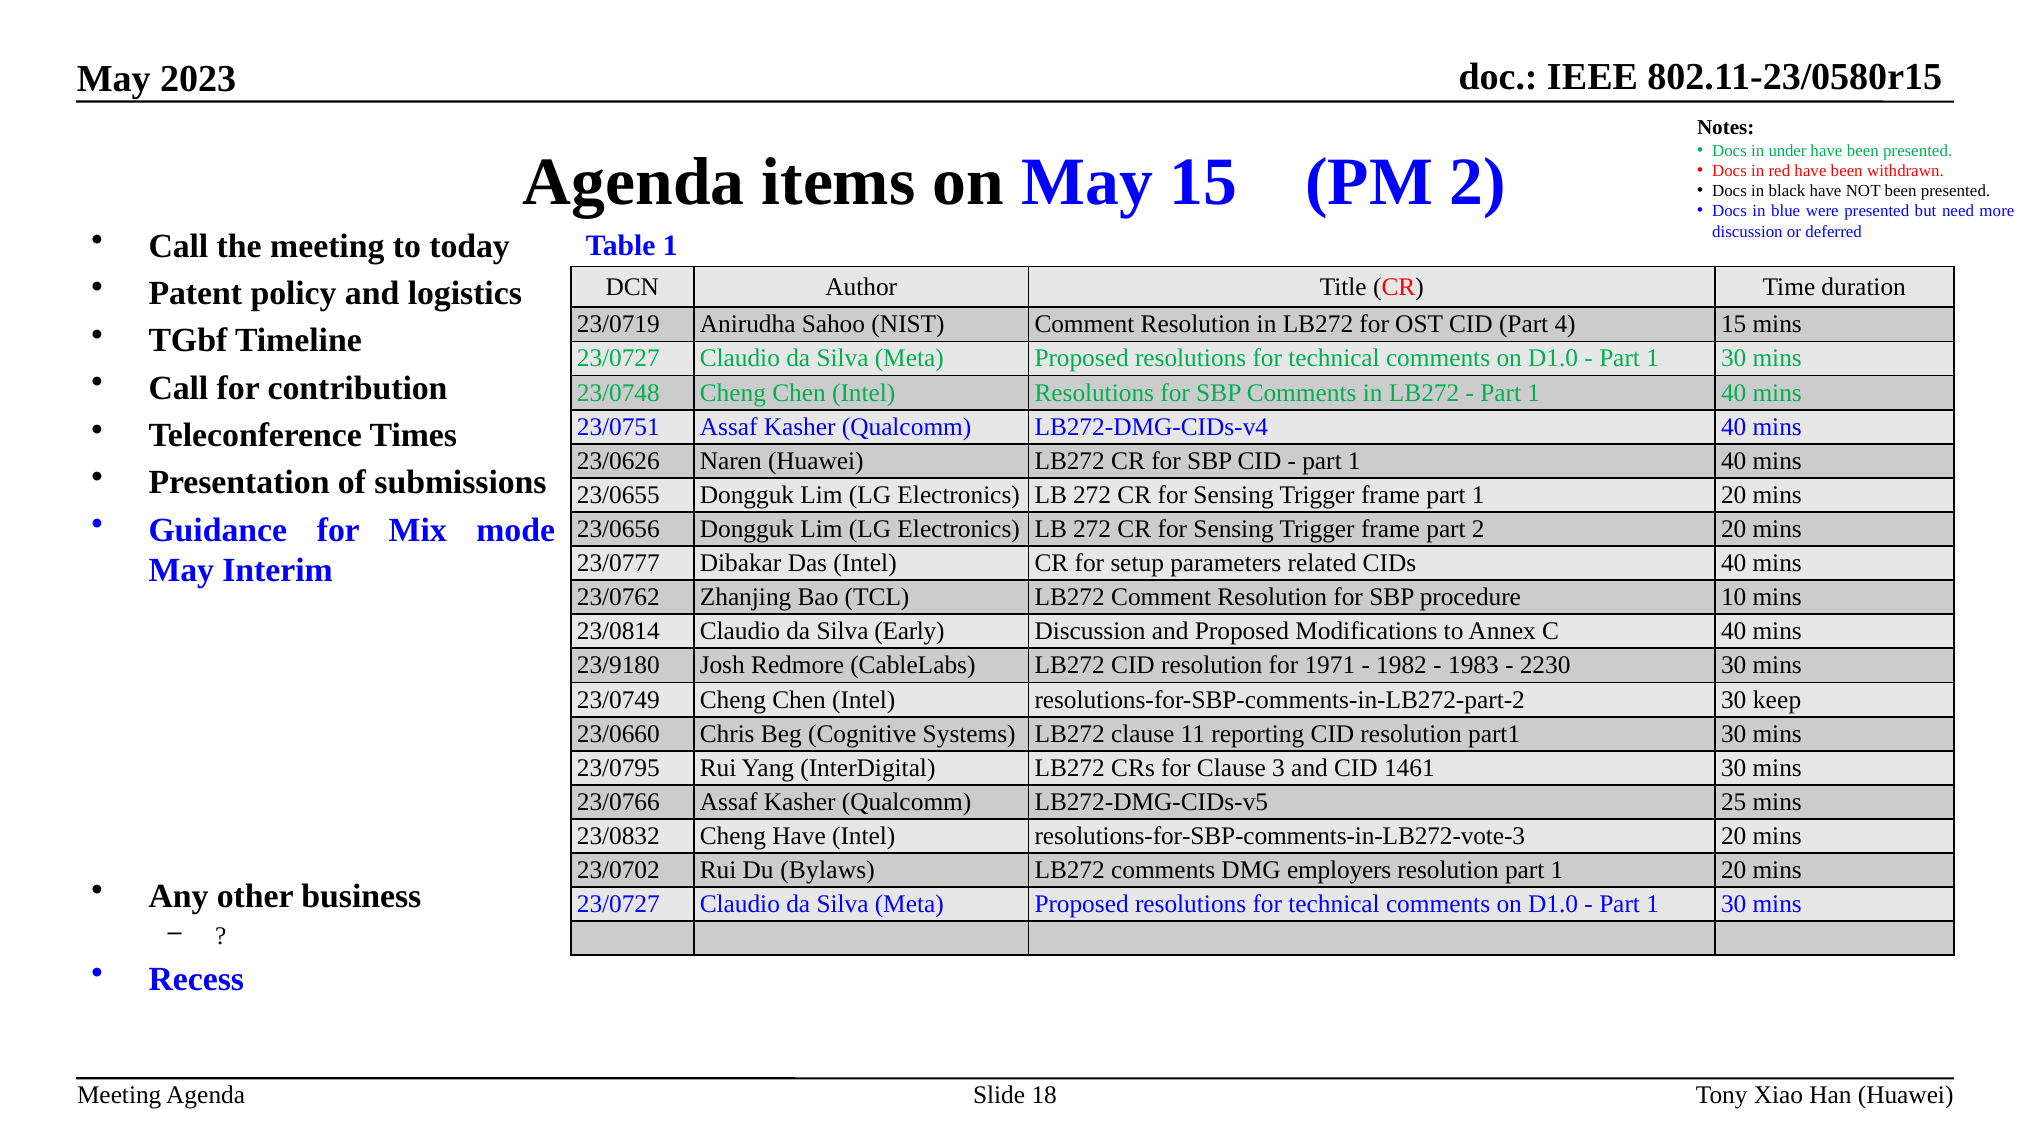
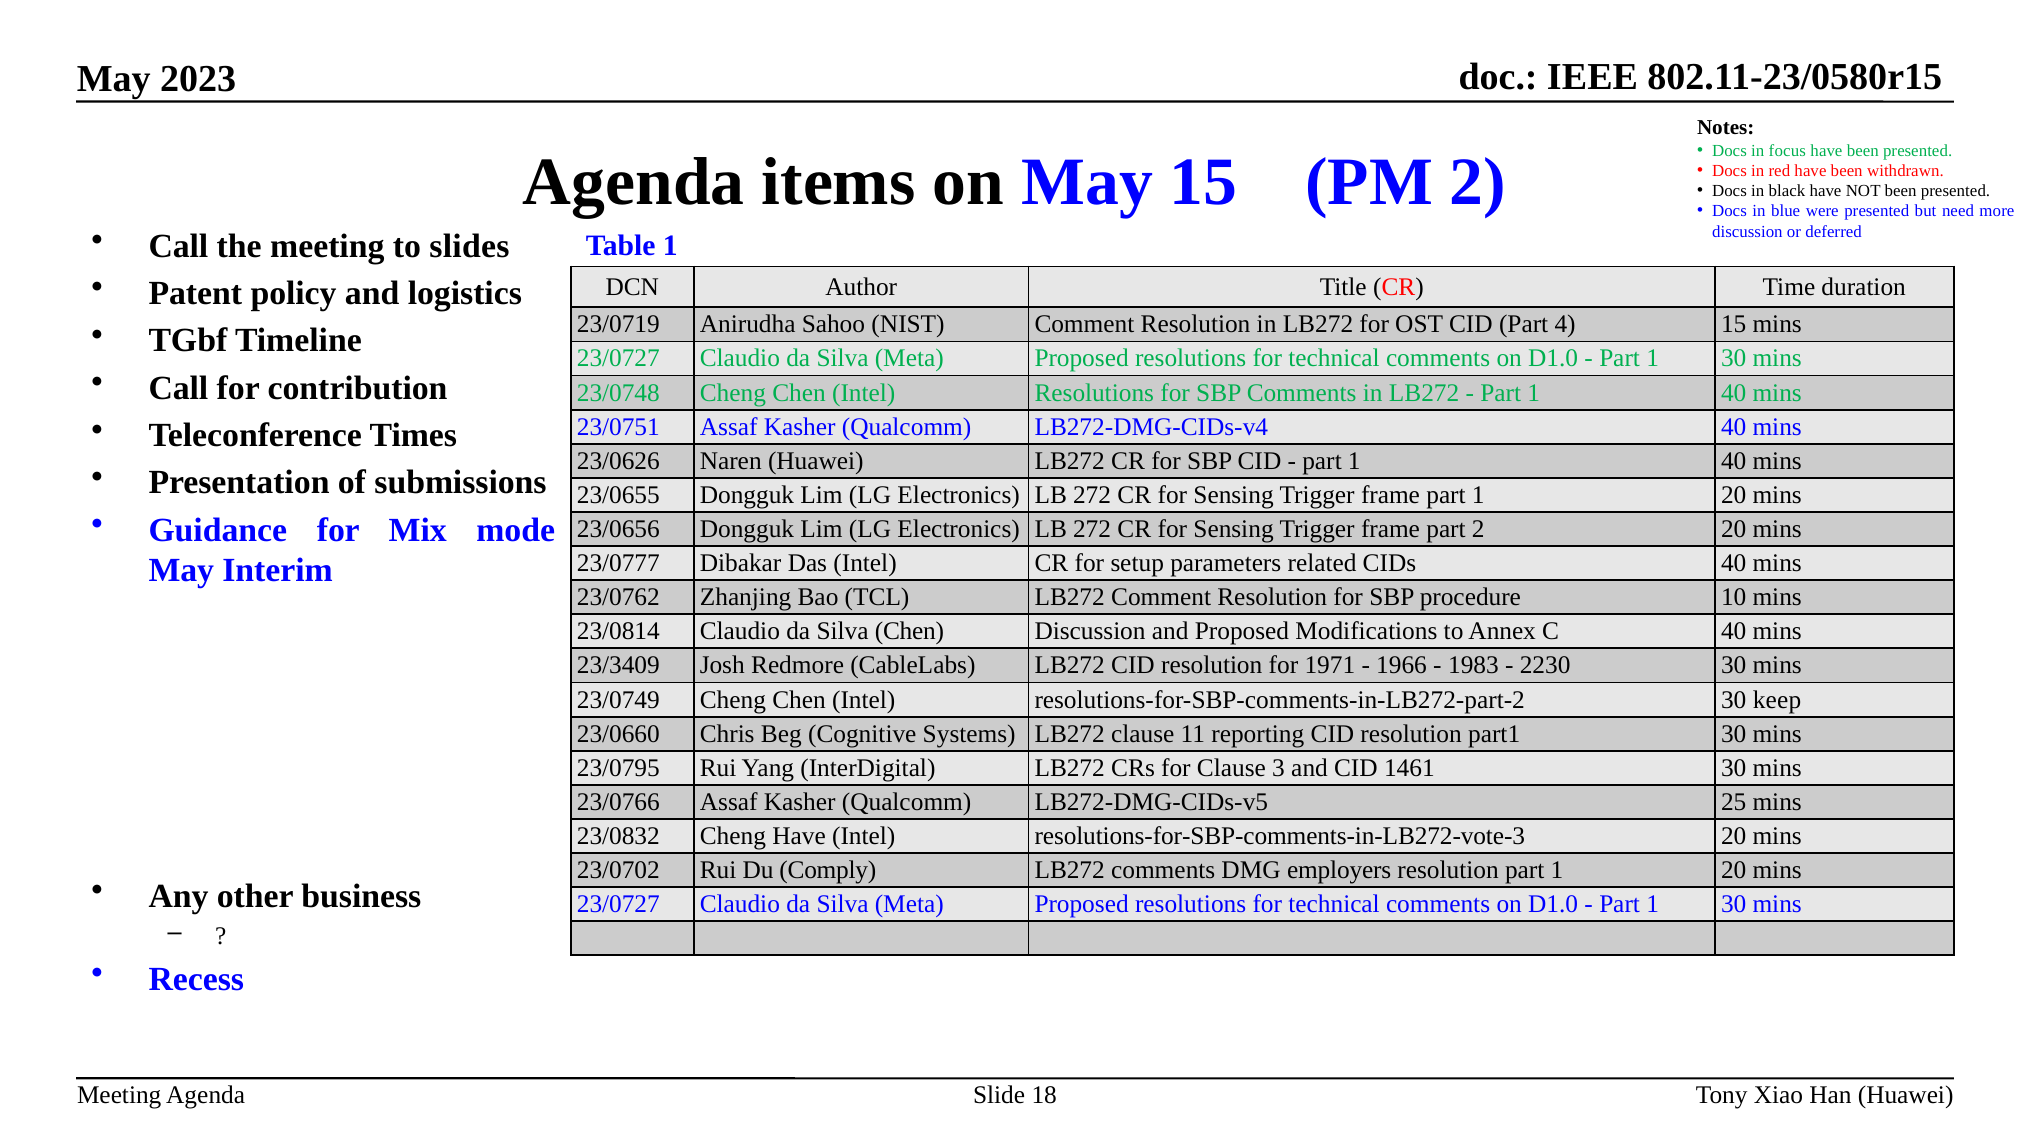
under: under -> focus (1787, 150)
today: today -> slides (469, 246)
Silva Early: Early -> Chen (909, 631)
23/9180: 23/9180 -> 23/3409 (618, 665)
1982: 1982 -> 1966 (1402, 665)
Bylaws: Bylaws -> Comply (828, 870)
